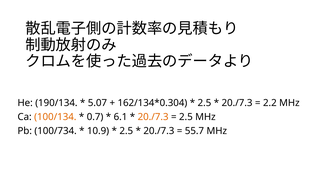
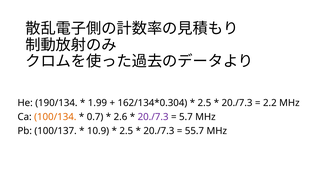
5.07: 5.07 -> 1.99 (97, 103)
6.1: 6.1 -> 2.6 (120, 117)
20./7.3 colour: orange -> purple (153, 117)
2.5: 2.5 -> 5.7 (186, 117)
100/734: 100/734 -> 100/137 (56, 131)
